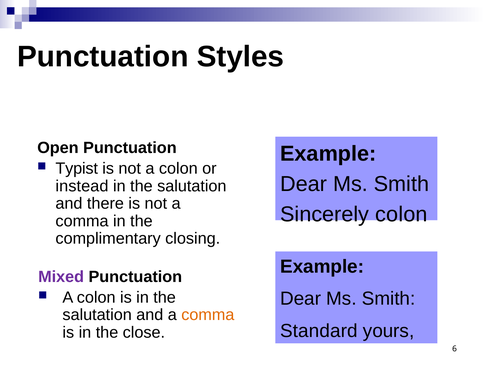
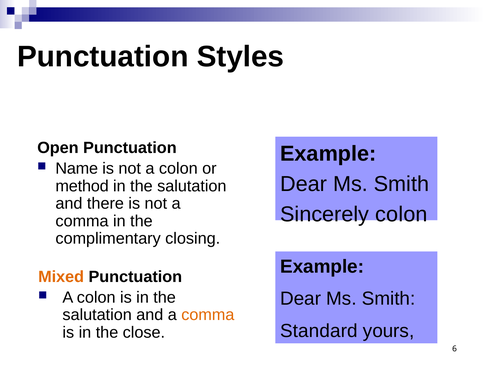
Typist: Typist -> Name (77, 168)
instead: instead -> method (82, 186)
Mixed colour: purple -> orange (61, 276)
